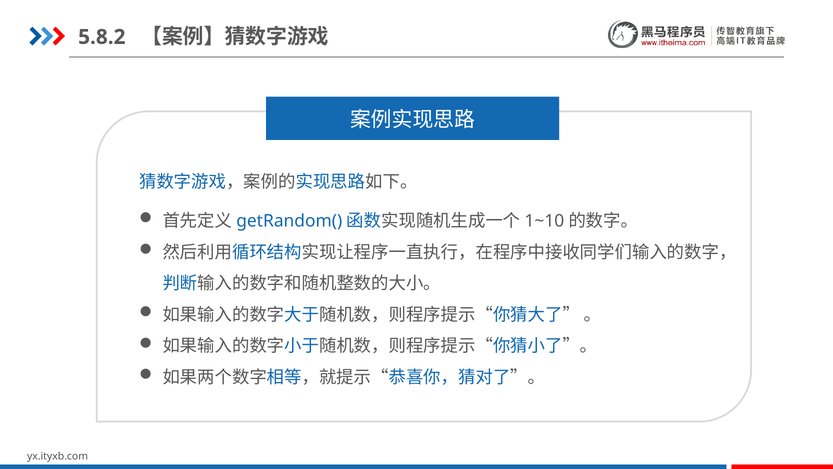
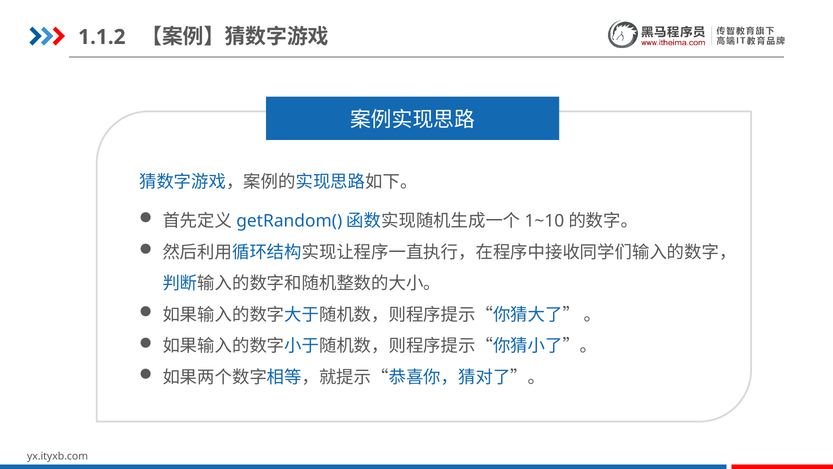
5.8.2: 5.8.2 -> 1.1.2 (102, 37)
